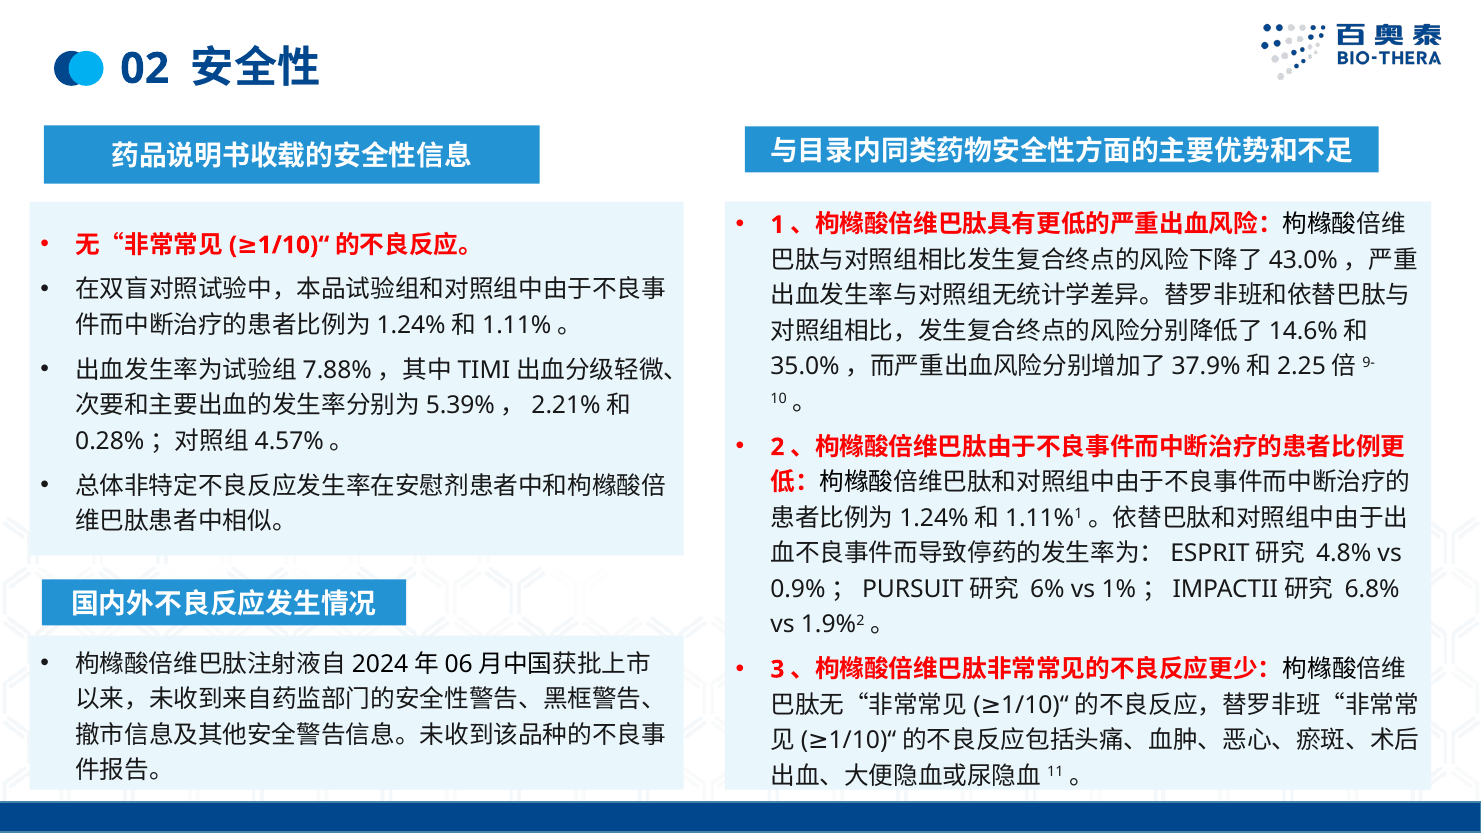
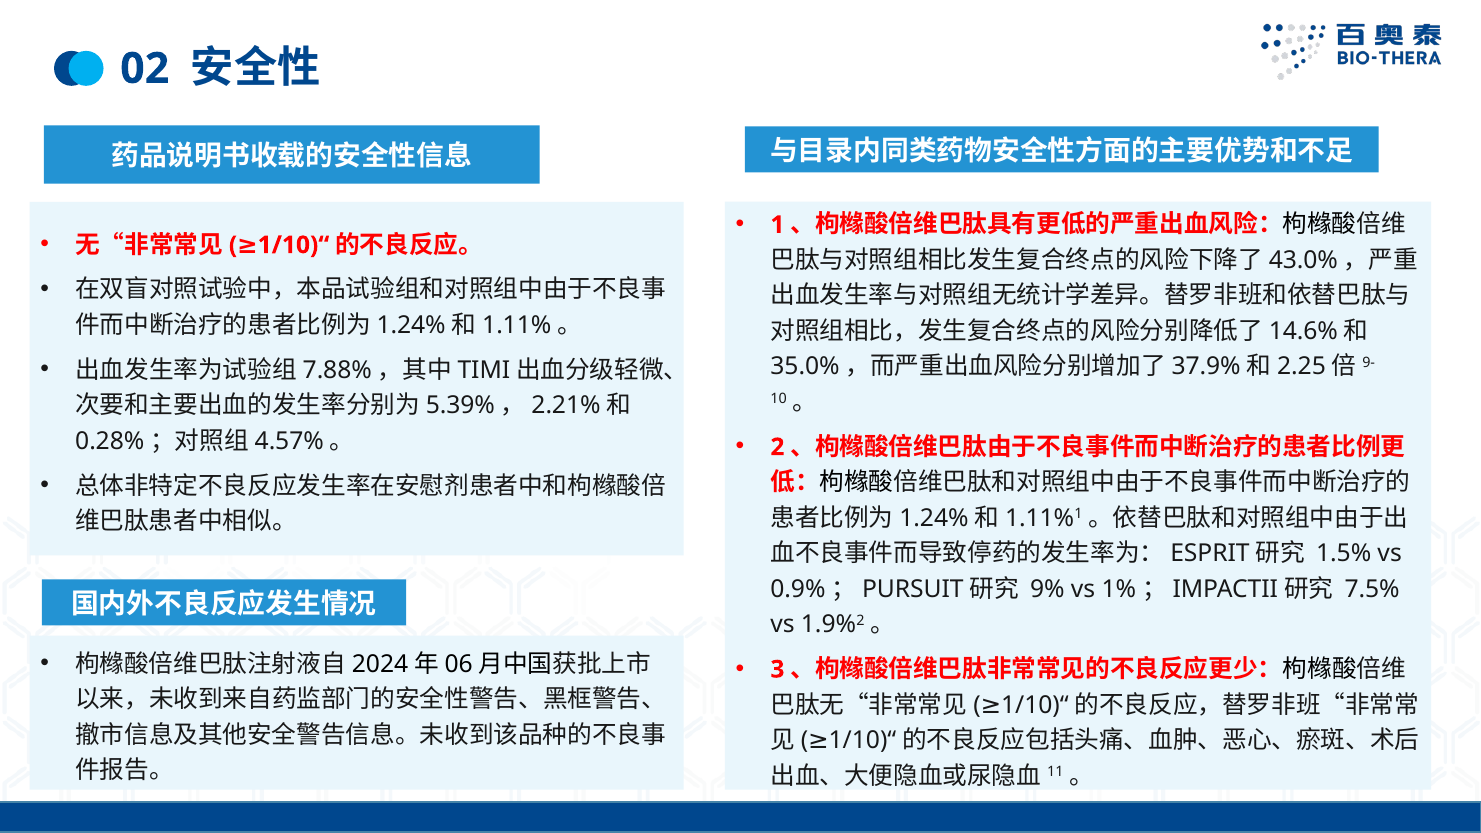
4.8%: 4.8% -> 1.5% (1344, 554)
6%: 6% -> 9% (1047, 589)
6.8%: 6.8% -> 7.5% (1372, 589)
